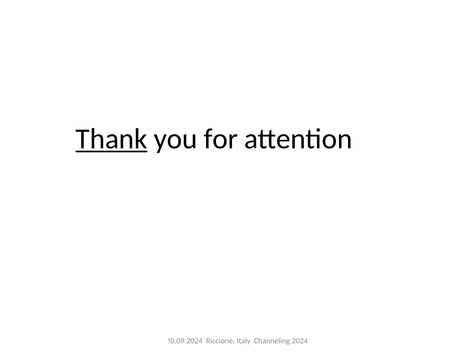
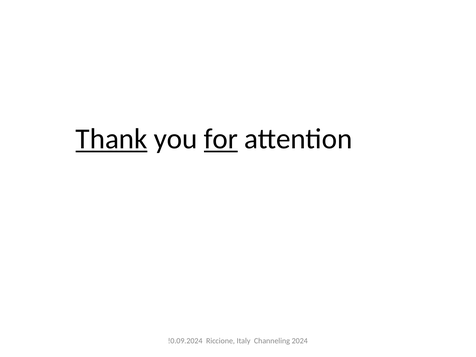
for underline: none -> present (221, 139)
